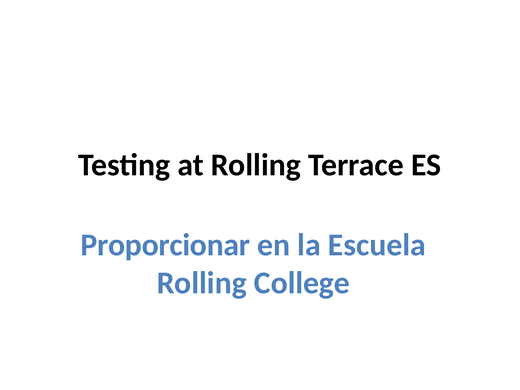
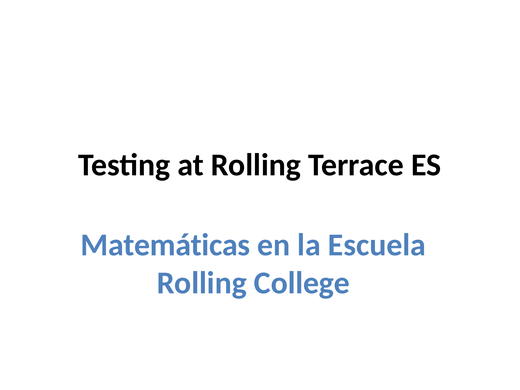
Proporcionar: Proporcionar -> Matemáticas (165, 245)
